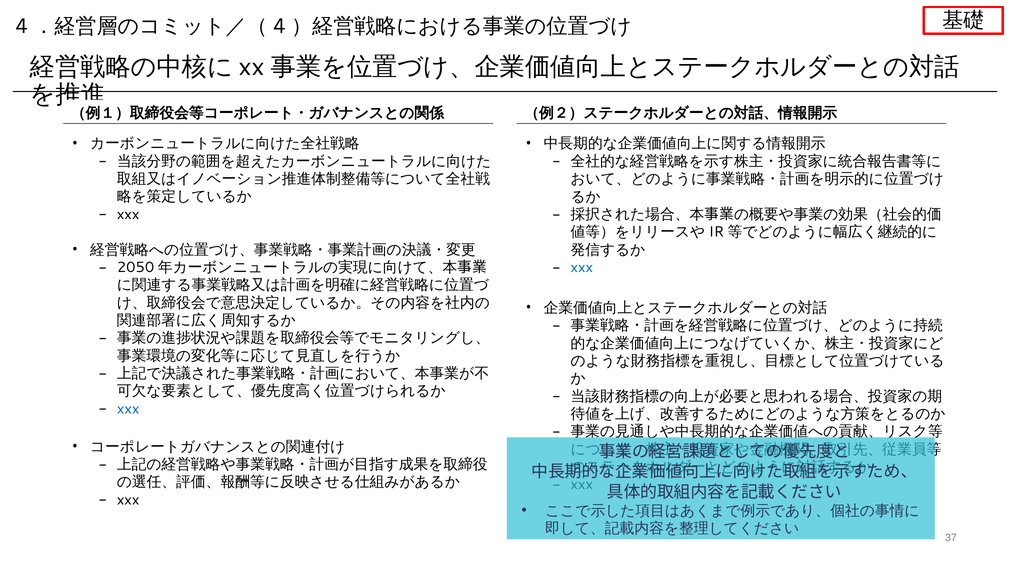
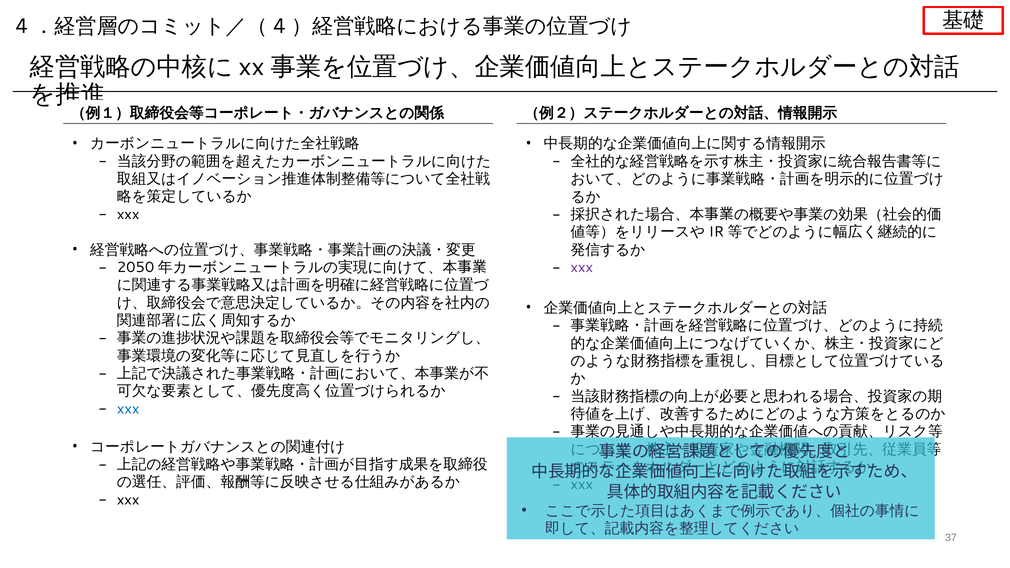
xxx colour: blue -> purple (582, 267)
